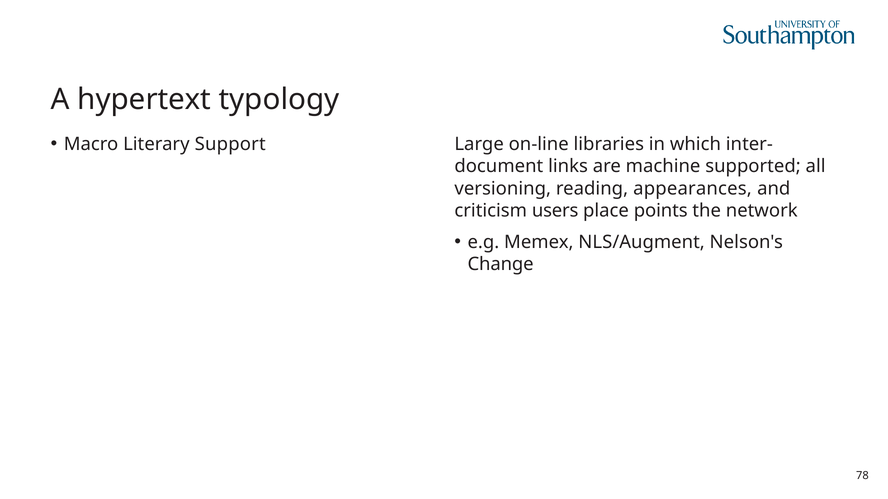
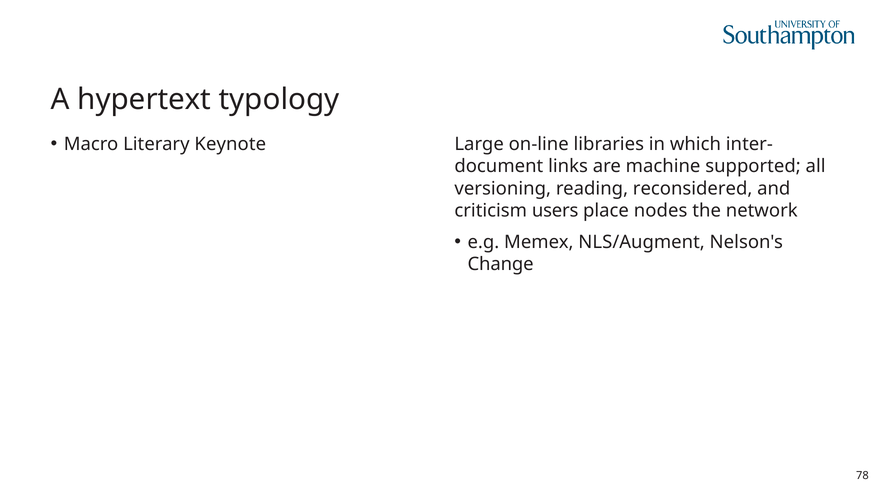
Support: Support -> Keynote (230, 144)
appearances: appearances -> reconsidered (693, 189)
points: points -> nodes (661, 211)
